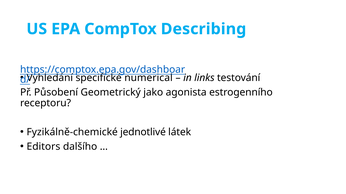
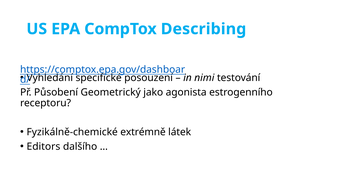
numerical: numerical -> posouzení (149, 78)
links: links -> nimi (204, 78)
jednotlivé: jednotlivé -> extrémně (143, 132)
